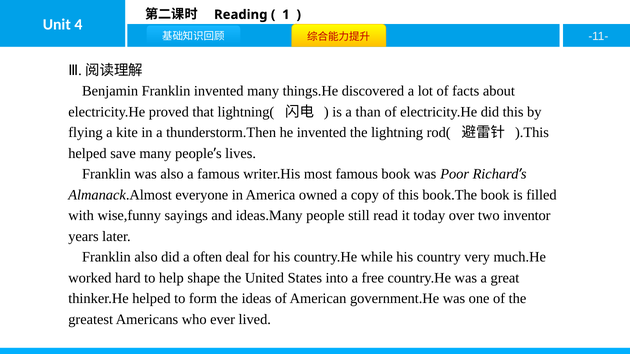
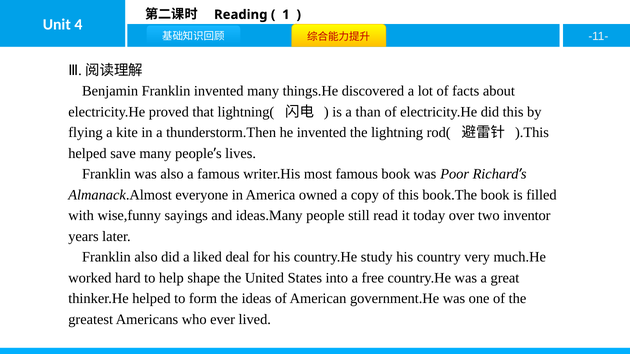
often: often -> liked (208, 257)
while: while -> study (377, 257)
